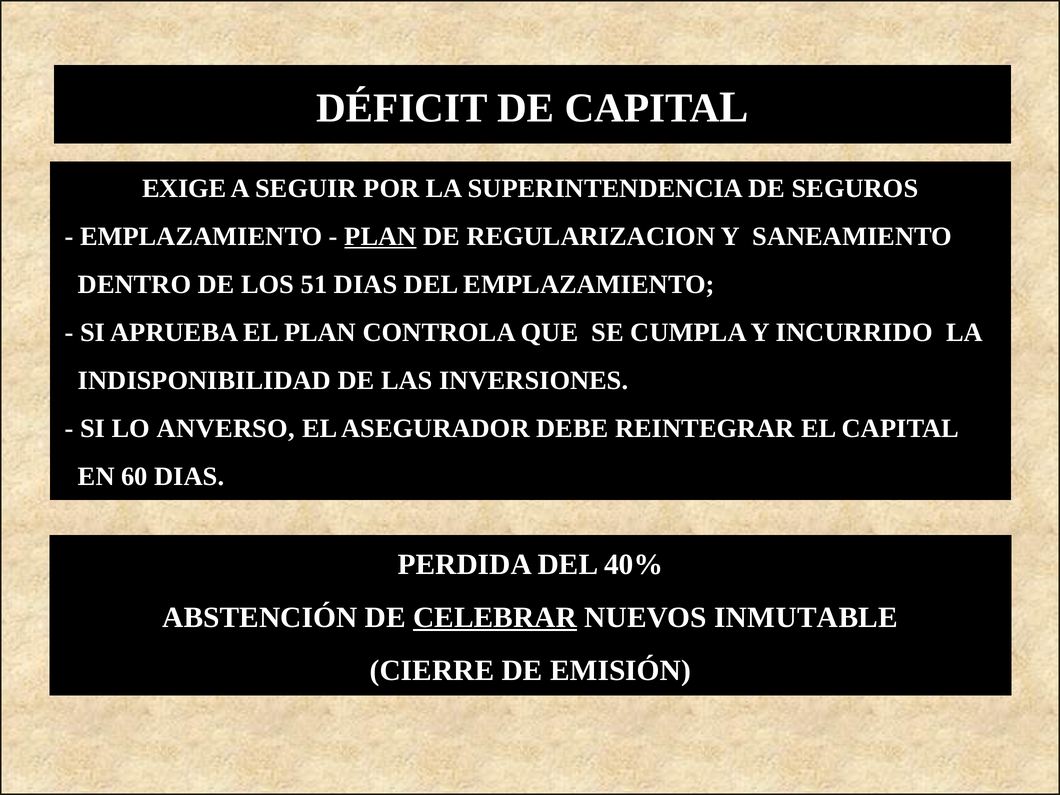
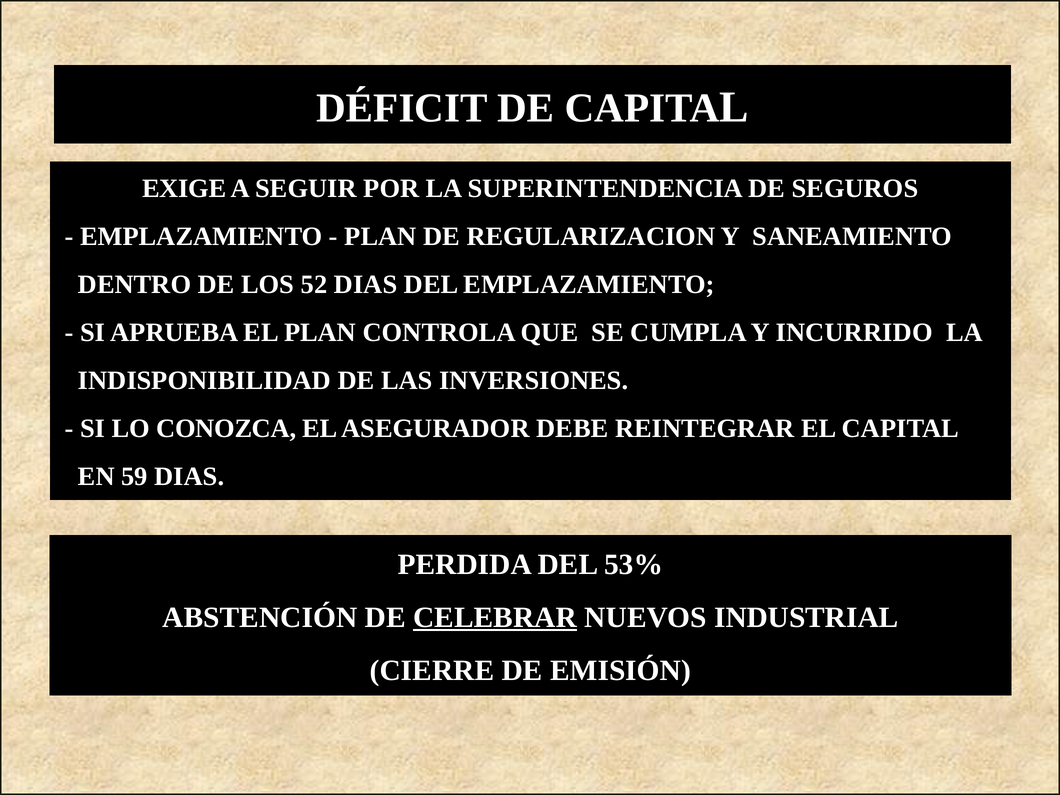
PLAN underline: present -> none (380, 237)
51: 51 -> 52 (314, 285)
ANVERSO: ANVERSO -> CONOZCA (226, 429)
60: 60 -> 59 (134, 477)
40%: 40% -> 53% (634, 564)
INMUTABLE: INMUTABLE -> INDUSTRIAL (806, 617)
